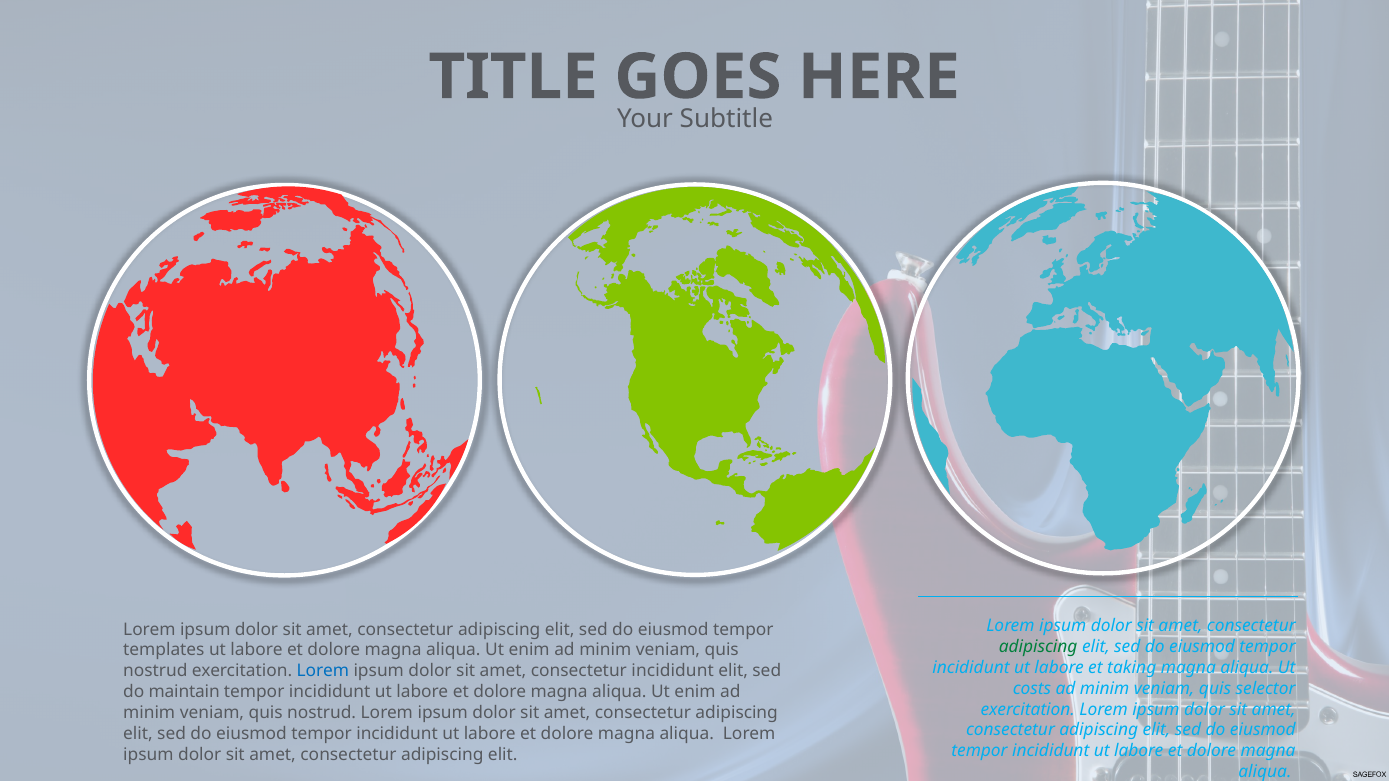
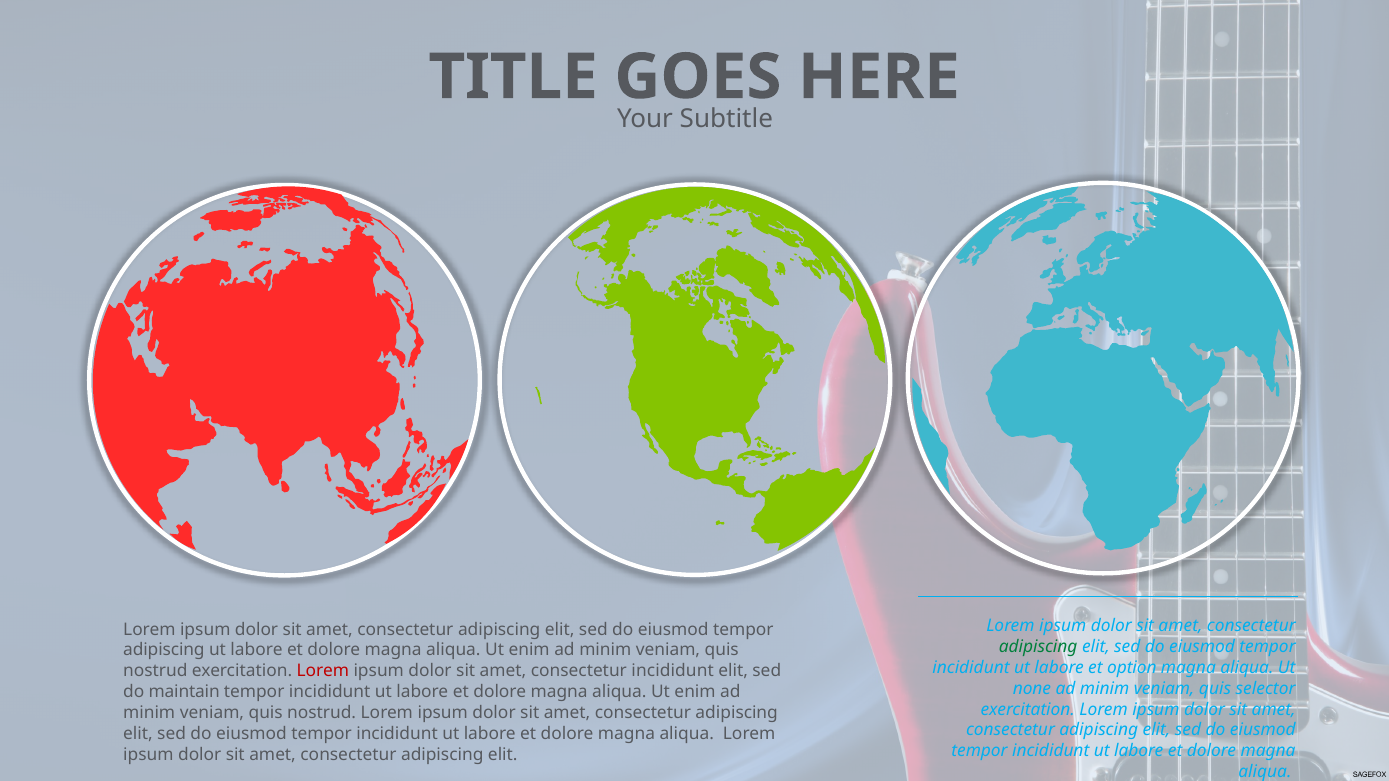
templates: templates -> adipiscing (164, 650)
taking: taking -> option (1132, 668)
Lorem colour: blue -> red (323, 671)
costs: costs -> none (1032, 689)
